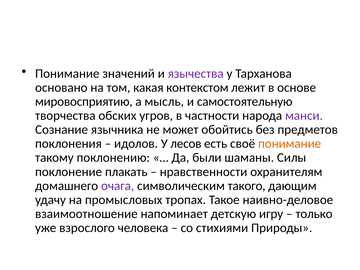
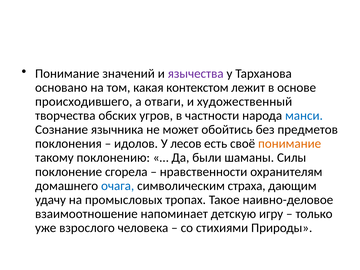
мировосприятию: мировосприятию -> происходившего (84, 102)
мысль: мысль -> отваги (164, 102)
самостоятельную: самостоятельную -> художественный (245, 102)
манси colour: purple -> blue (304, 116)
плакать: плакать -> сгорела (126, 172)
очага colour: purple -> blue (118, 186)
такого: такого -> страха (247, 186)
